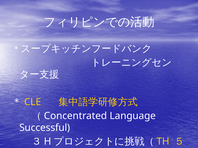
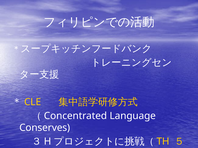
Successful: Successful -> Conserves (45, 128)
